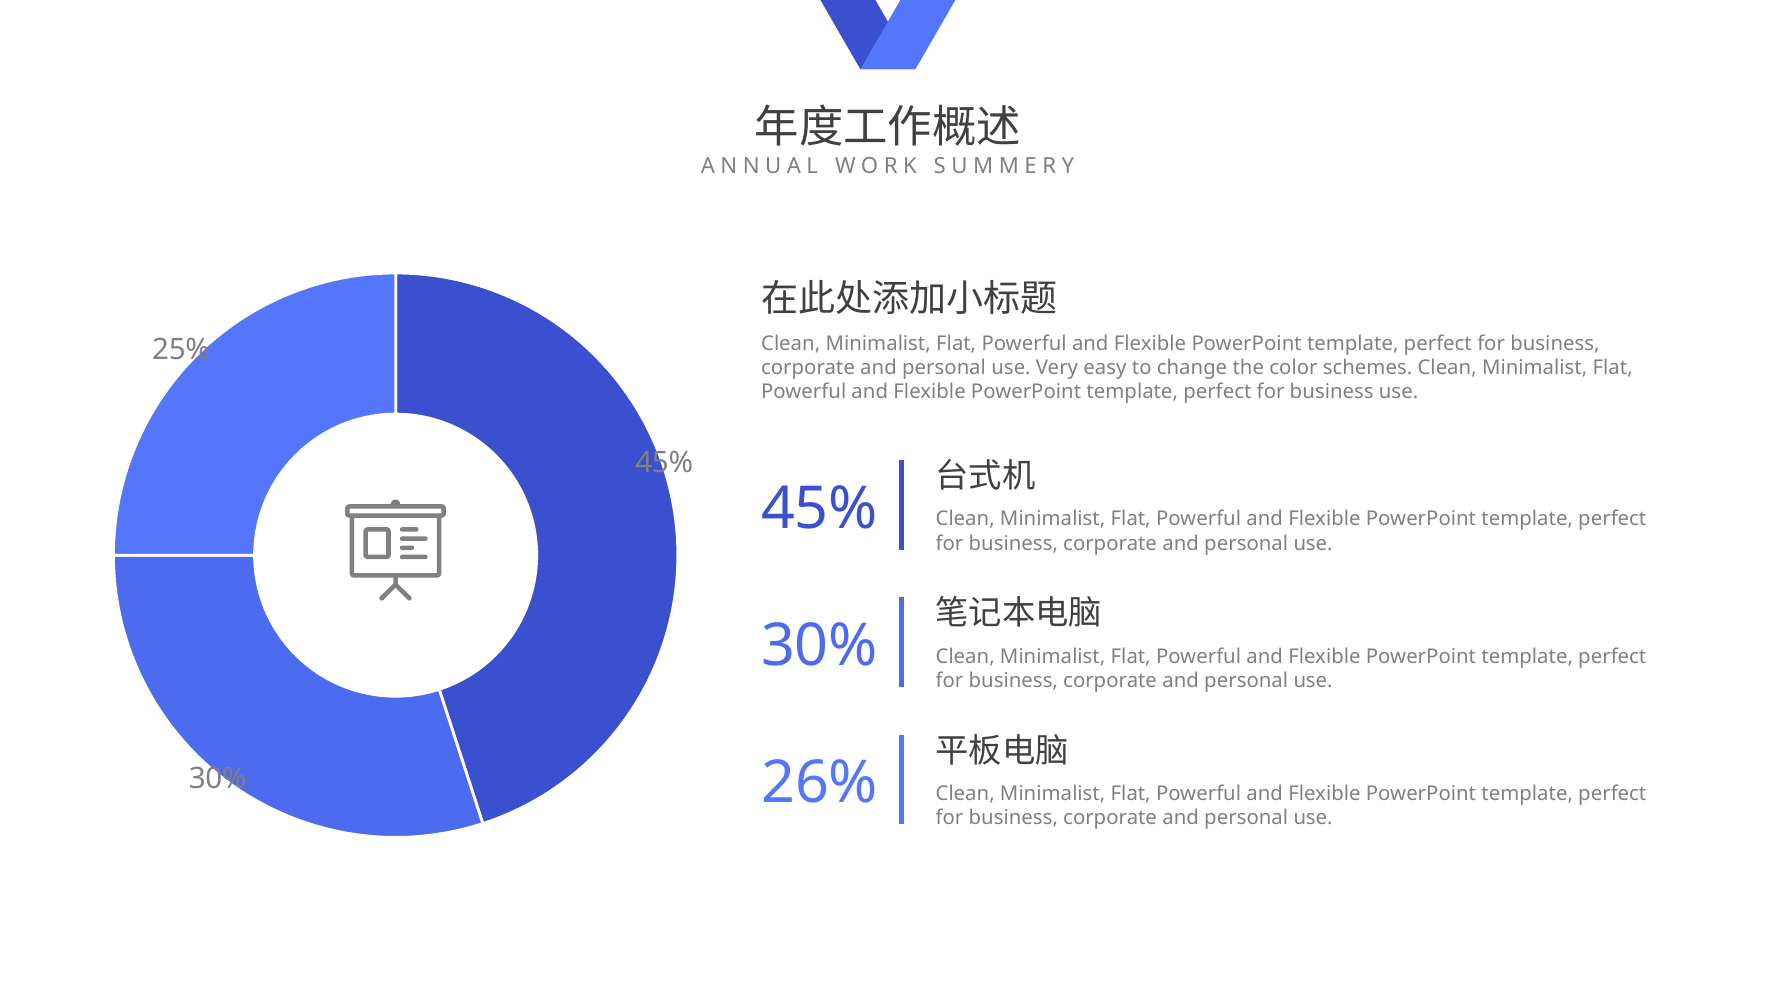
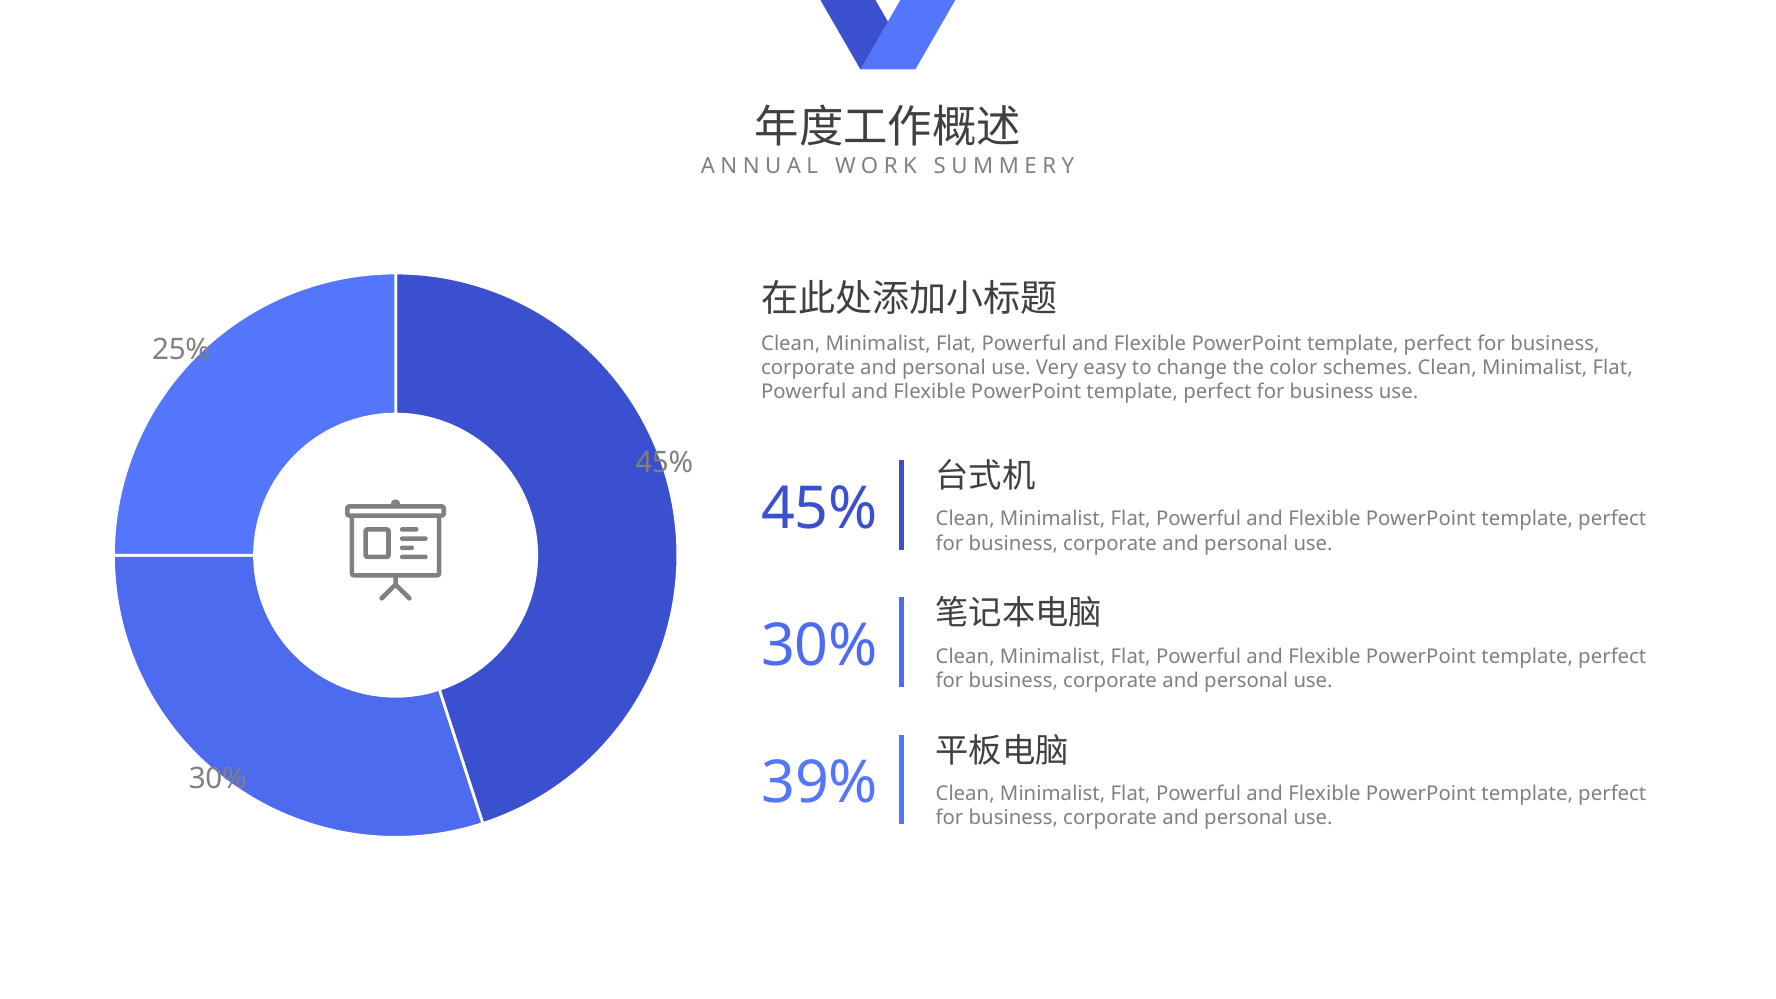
26%: 26% -> 39% (820, 783)
